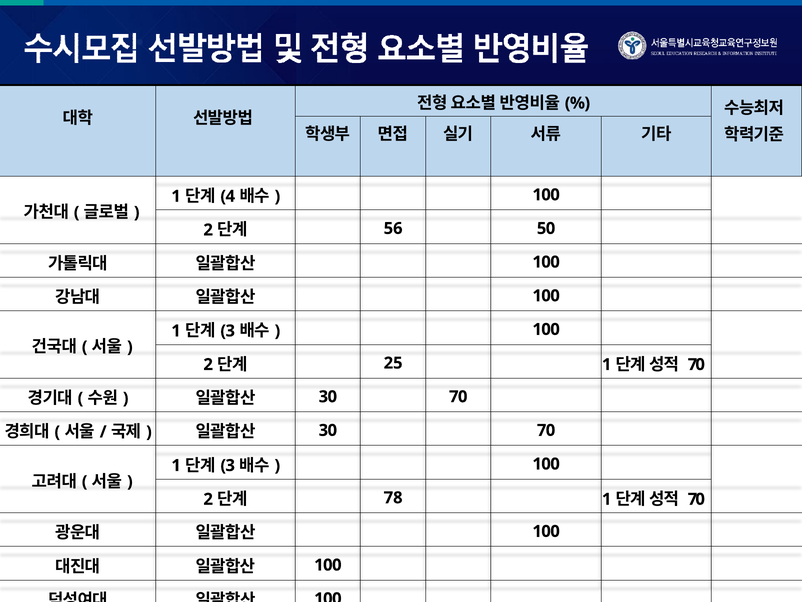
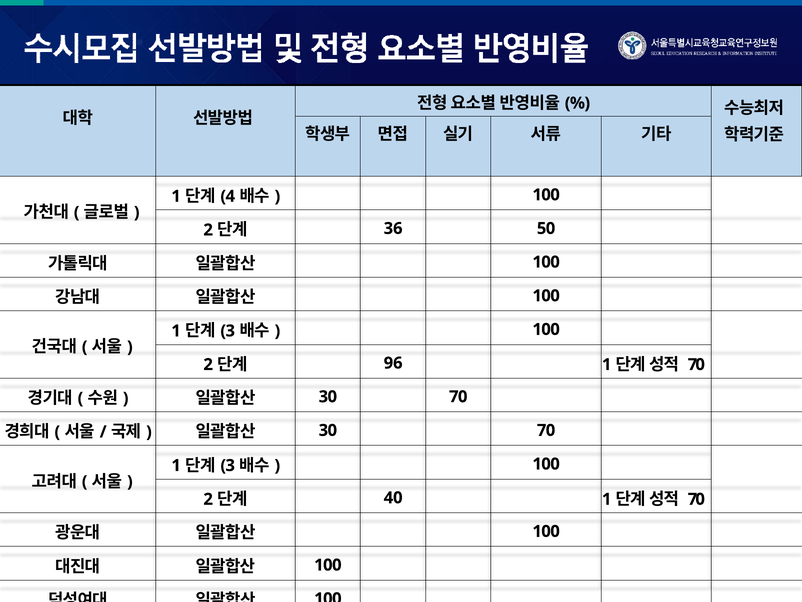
56: 56 -> 36 (393, 228)
25: 25 -> 96 (393, 363)
78: 78 -> 40 (393, 497)
